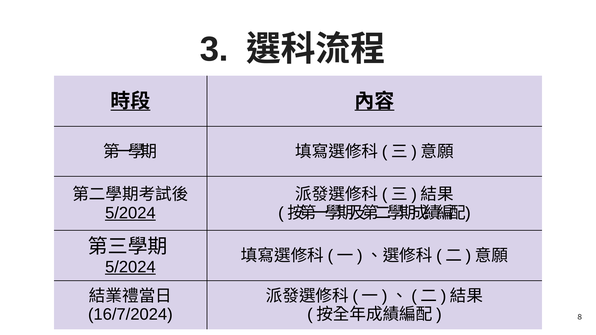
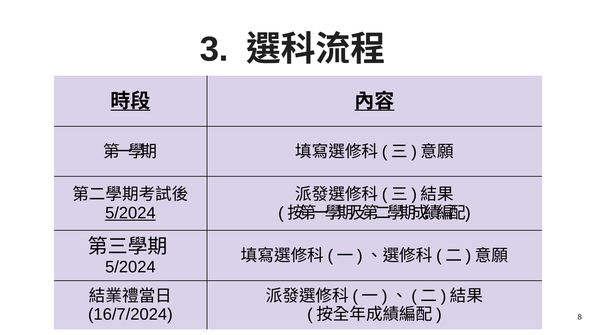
5/2024 underline: present -> none (130, 267)
